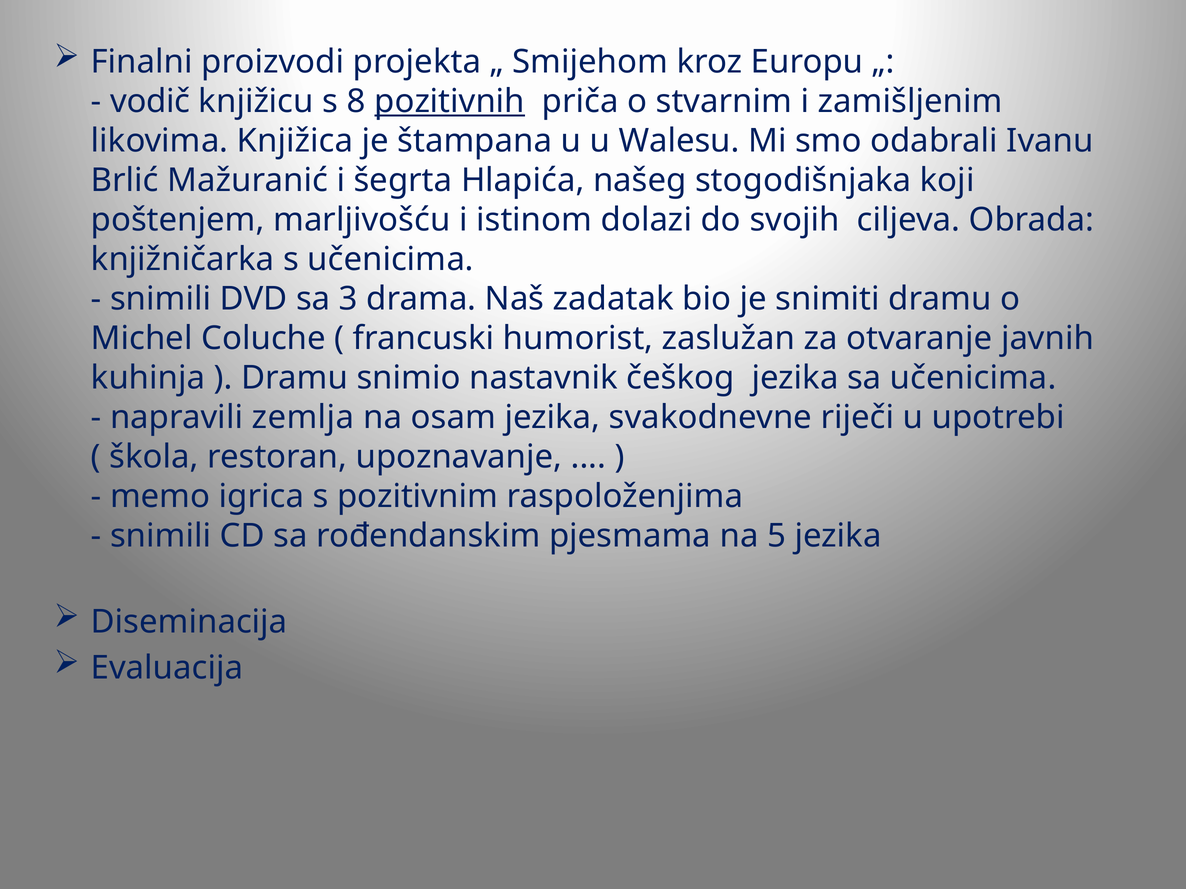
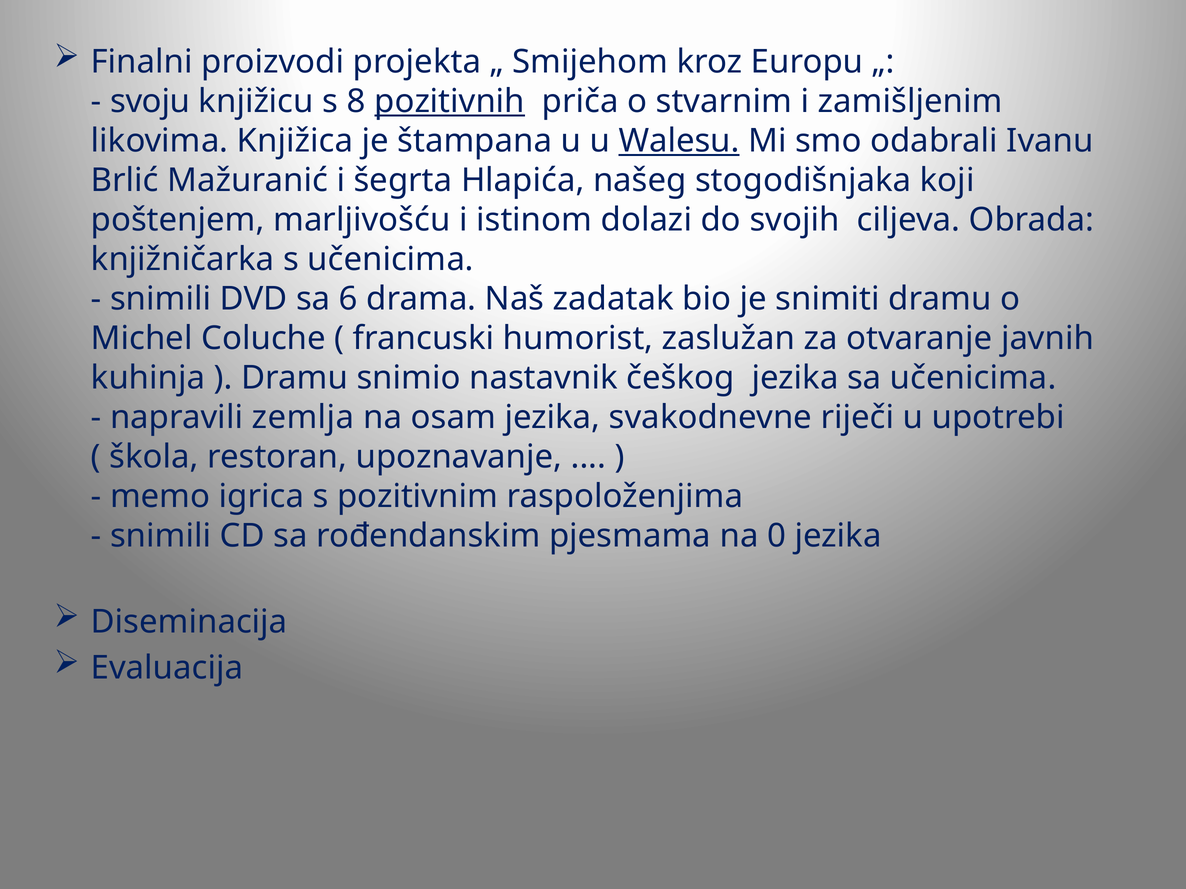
vodič: vodič -> svoju (150, 101)
Walesu underline: none -> present (679, 141)
3: 3 -> 6 (348, 299)
5: 5 -> 0 (777, 536)
